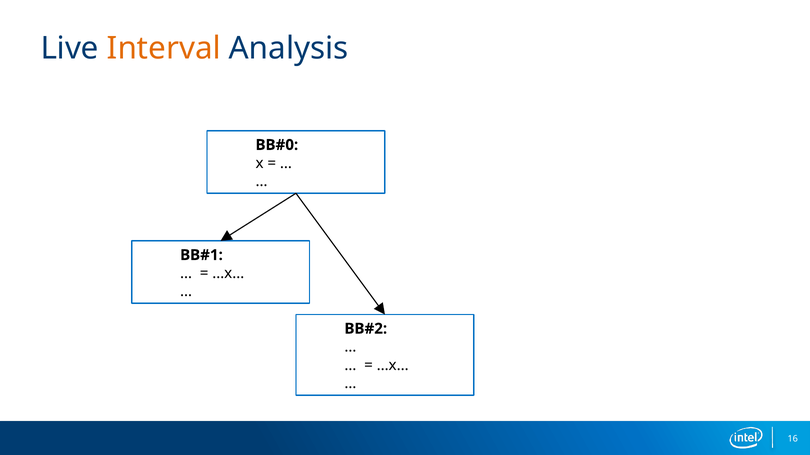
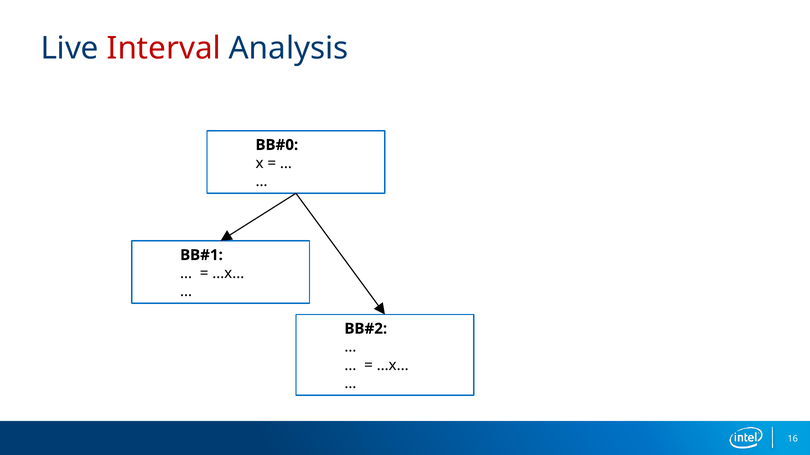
Interval colour: orange -> red (164, 48)
